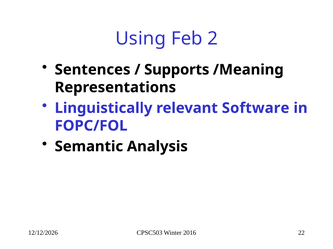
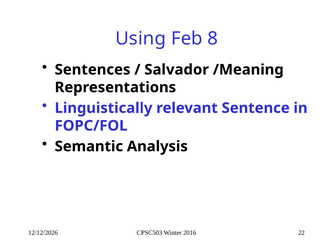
2: 2 -> 8 (213, 39)
Supports: Supports -> Salvador (177, 70)
Software: Software -> Sentence (256, 108)
